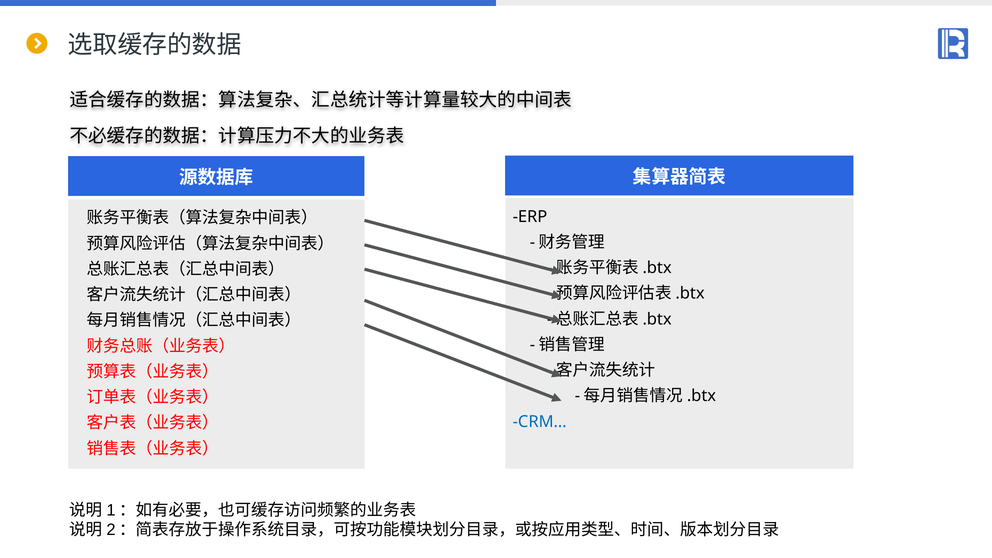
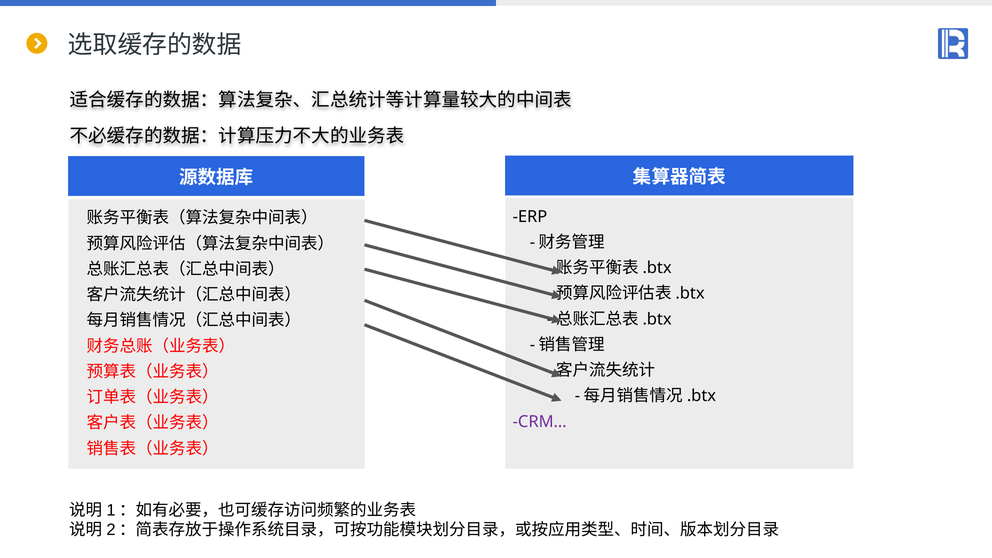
CRM… colour: blue -> purple (540, 422)
